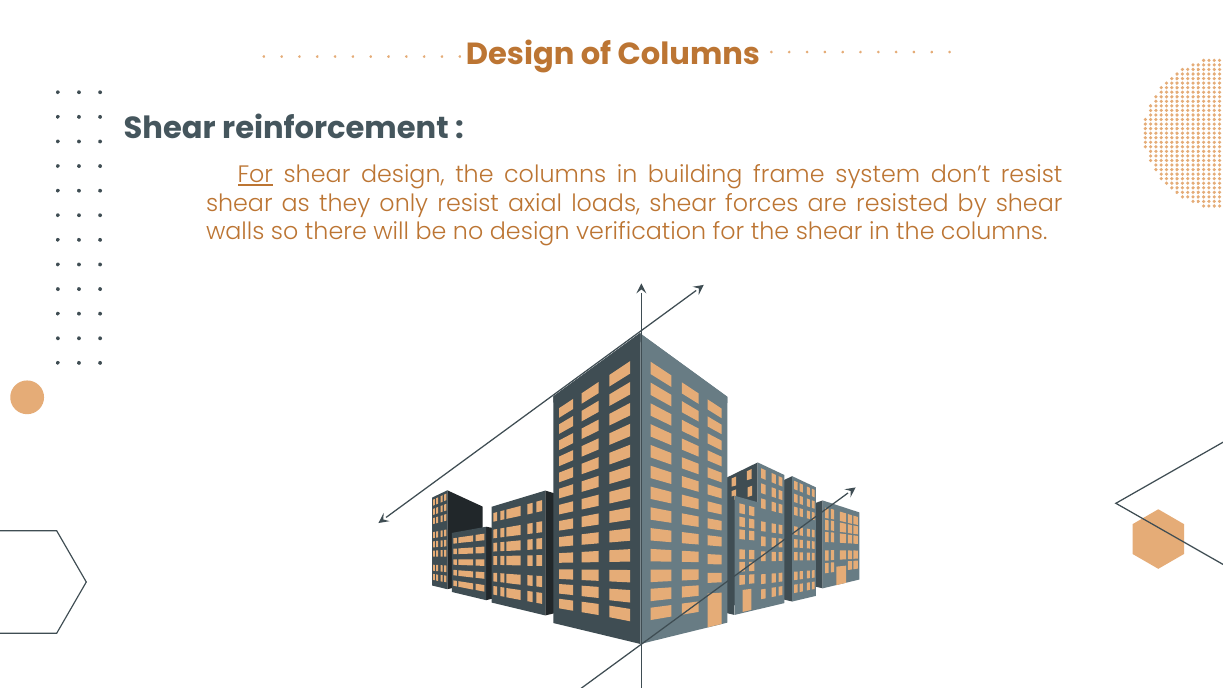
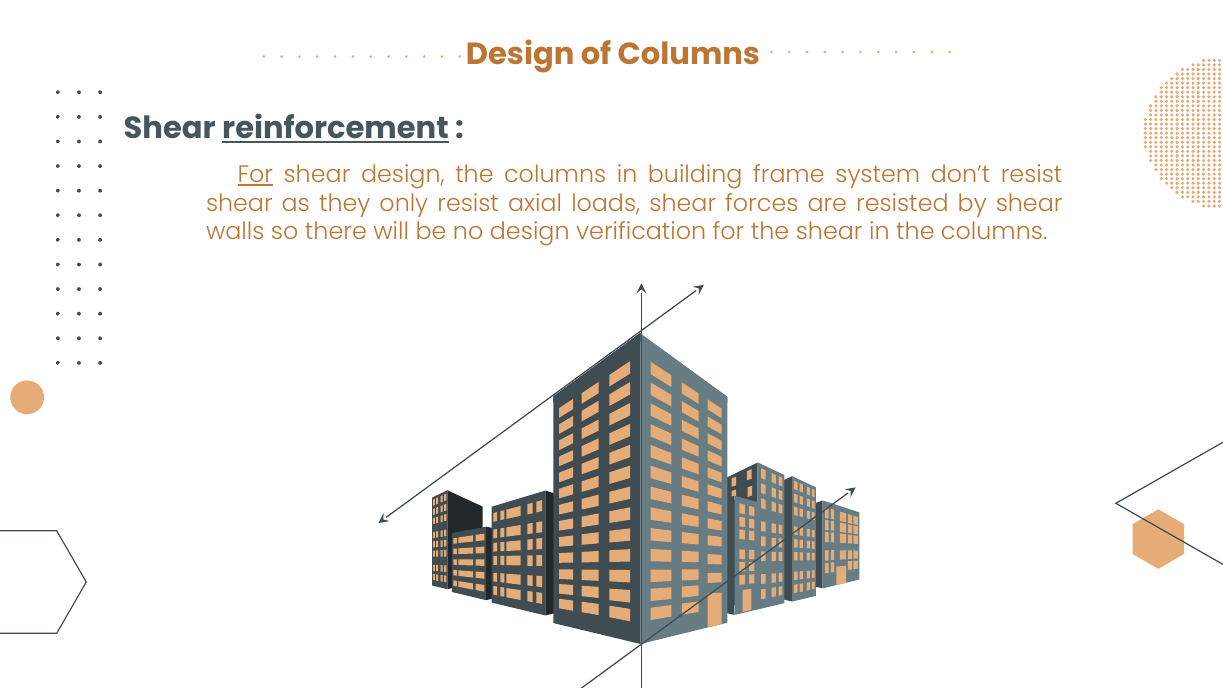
reinforcement underline: none -> present (335, 129)
